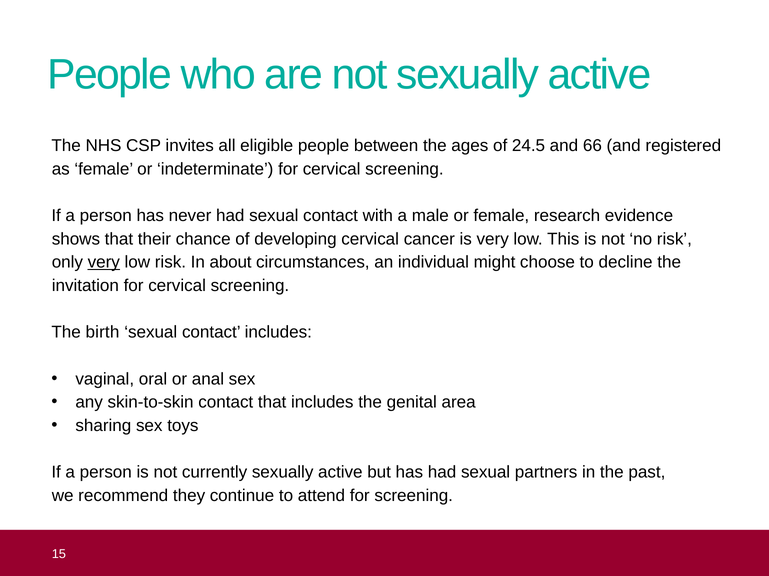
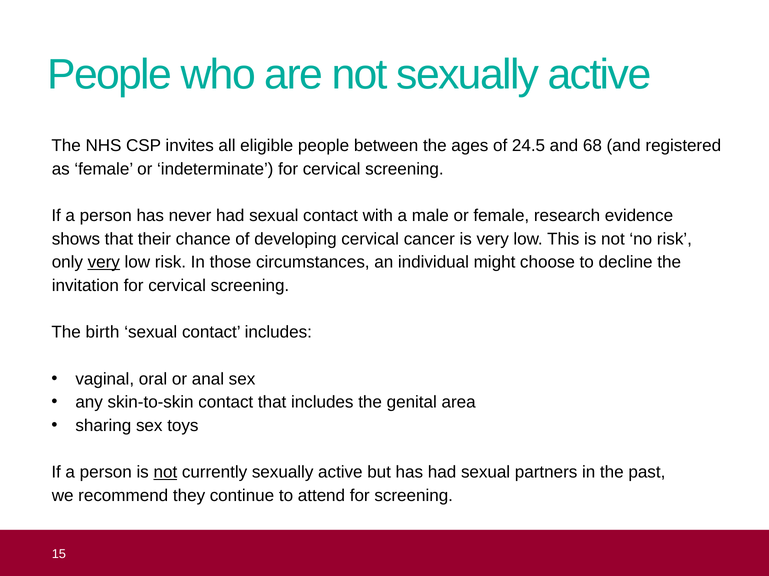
66: 66 -> 68 (592, 146)
about: about -> those (231, 263)
not underline: none -> present (165, 473)
